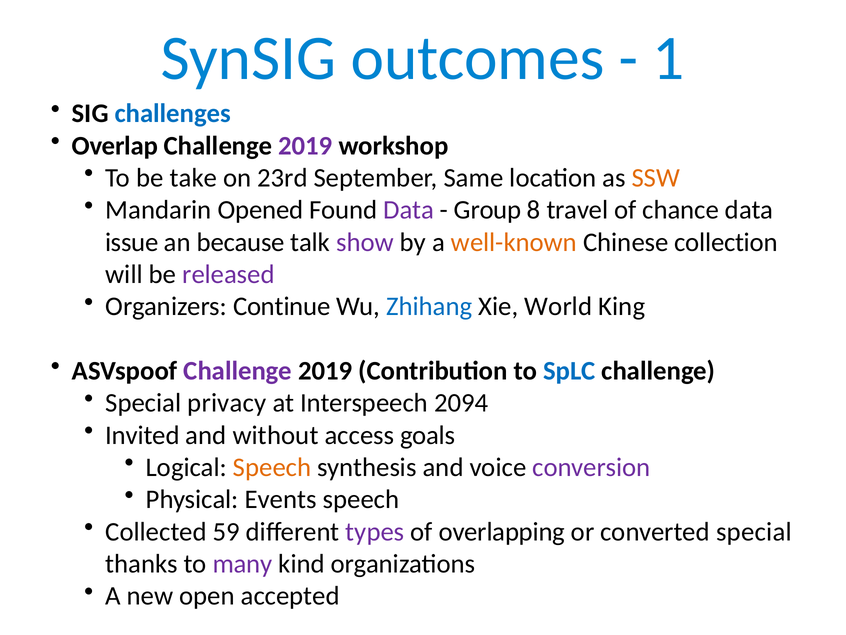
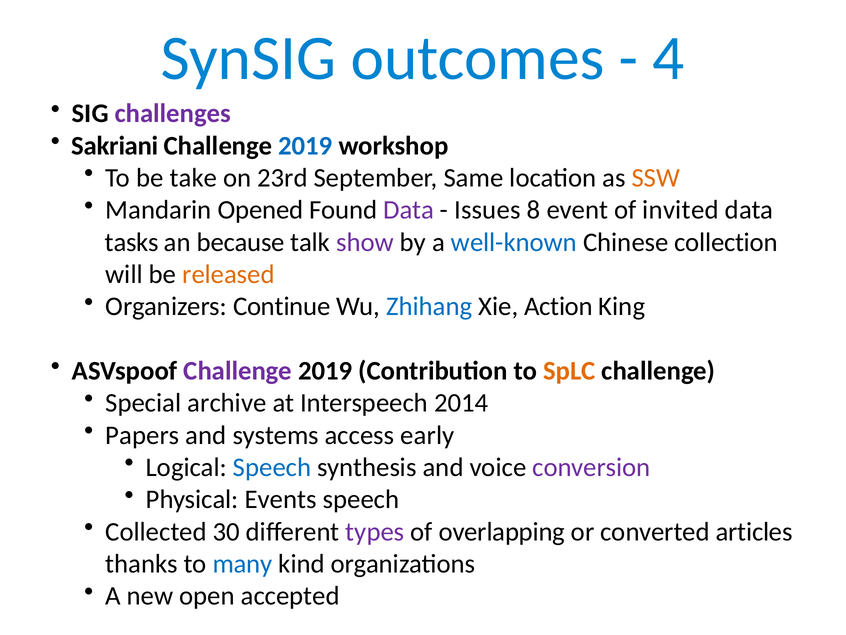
1: 1 -> 4 (669, 58)
challenges colour: blue -> purple (173, 113)
Overlap: Overlap -> Sakriani (115, 146)
2019 colour: purple -> blue (305, 146)
Group: Group -> Issues (487, 210)
travel: travel -> event (577, 210)
chance: chance -> invited (681, 210)
issue: issue -> tasks (132, 242)
well-known colour: orange -> blue (514, 242)
released colour: purple -> orange (228, 274)
World: World -> Action (559, 306)
SpLC colour: blue -> orange (569, 371)
privacy: privacy -> archive (227, 403)
2094: 2094 -> 2014 (461, 403)
Invited: Invited -> Papers (142, 435)
without: without -> systems (276, 435)
goals: goals -> early (427, 435)
Speech colour: orange -> blue (272, 467)
59: 59 -> 30 (226, 531)
converted special: special -> articles (754, 531)
many colour: purple -> blue (243, 563)
